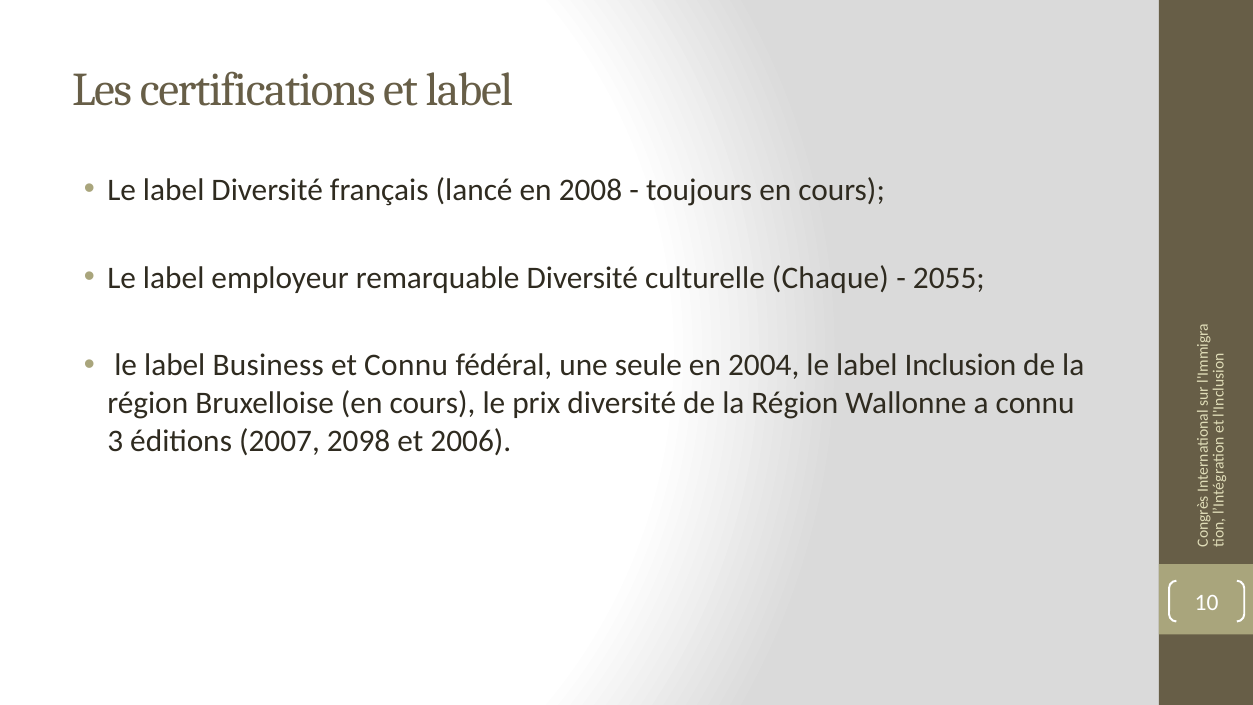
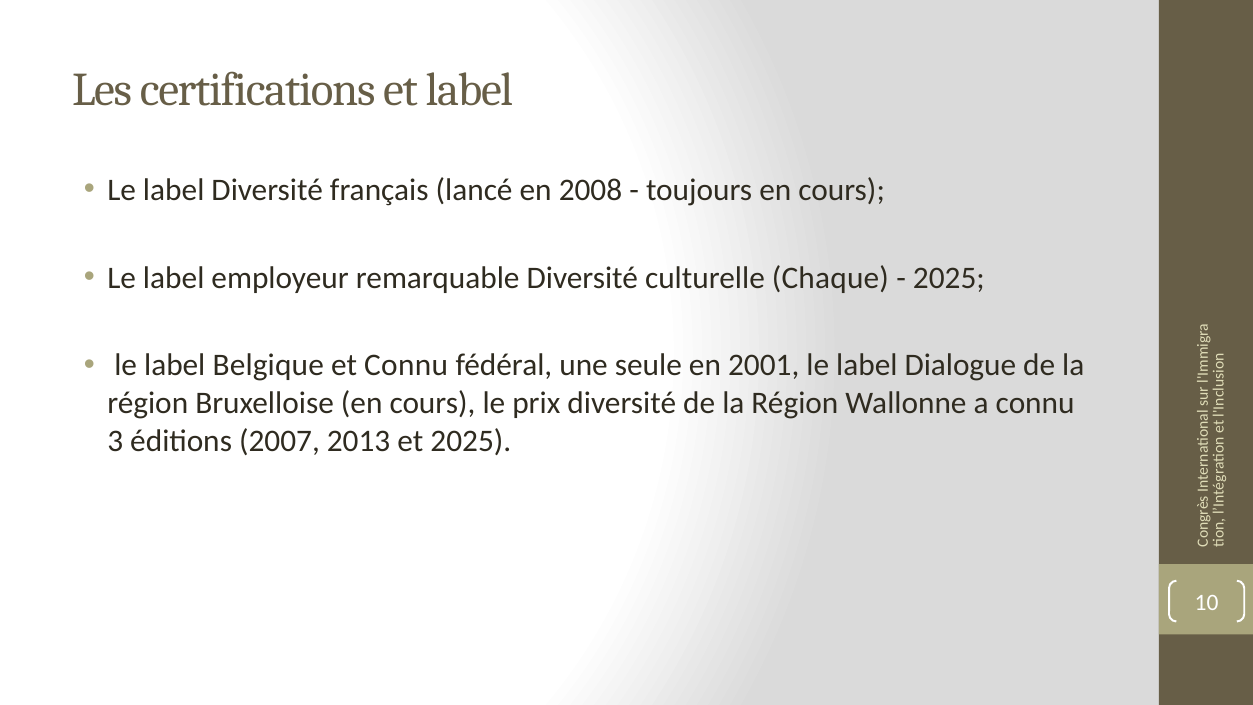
2055: 2055 -> 2025 (949, 278)
Business: Business -> Belgique (268, 366)
2004: 2004 -> 2001 (764, 366)
Inclusion: Inclusion -> Dialogue (960, 366)
2098: 2098 -> 2013 (359, 441)
et 2006: 2006 -> 2025 (471, 441)
